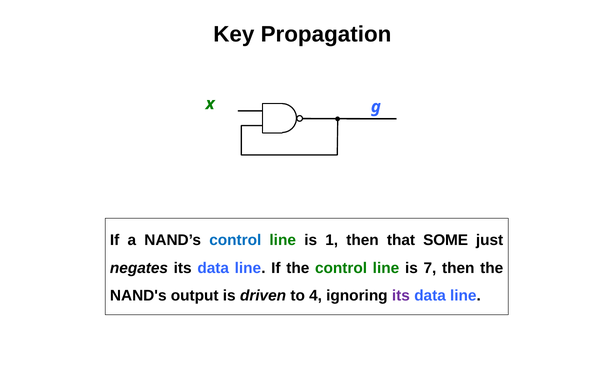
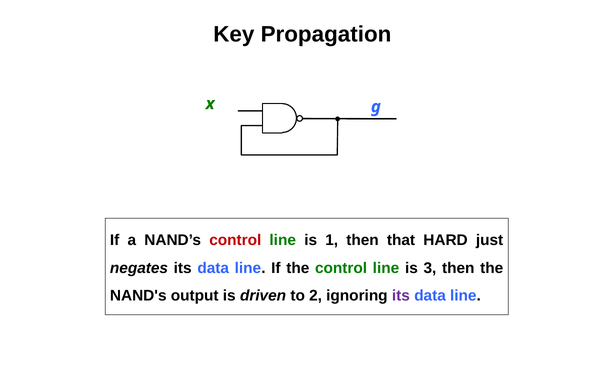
control colour: blue -> red (235, 240)
SOME: SOME -> HARD (446, 240)
7: 7 -> 3 (430, 268)
4: 4 -> 2 (316, 296)
